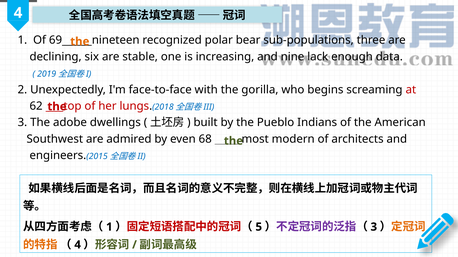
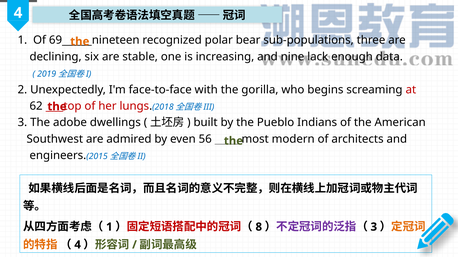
68: 68 -> 56 (205, 139)
5: 5 -> 8 (259, 227)
